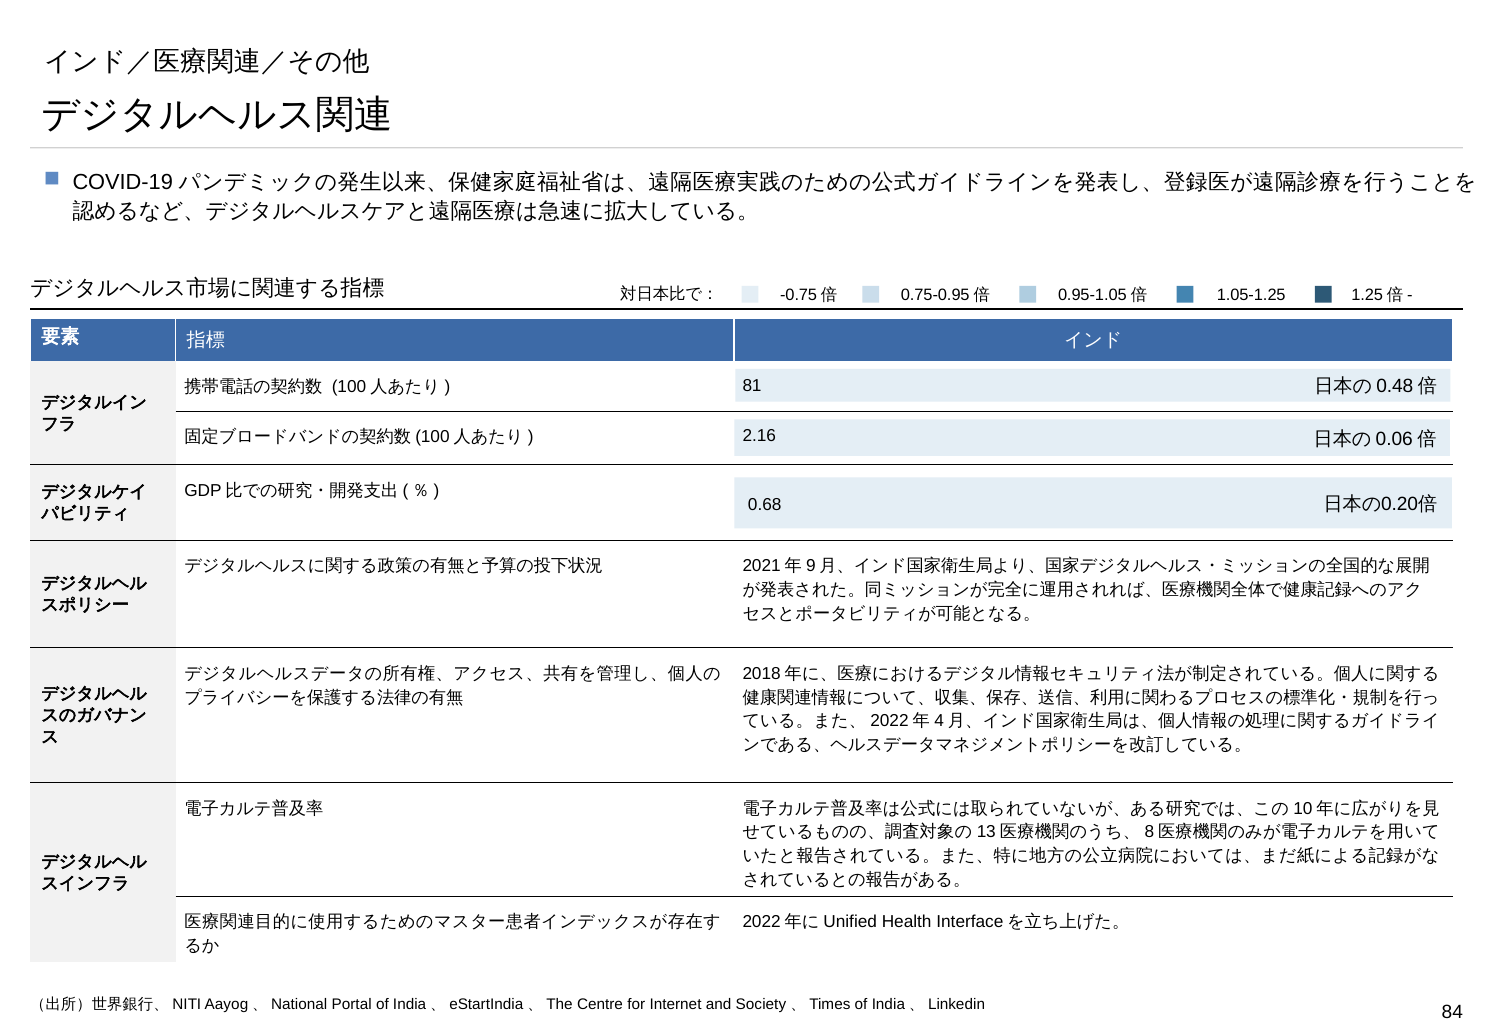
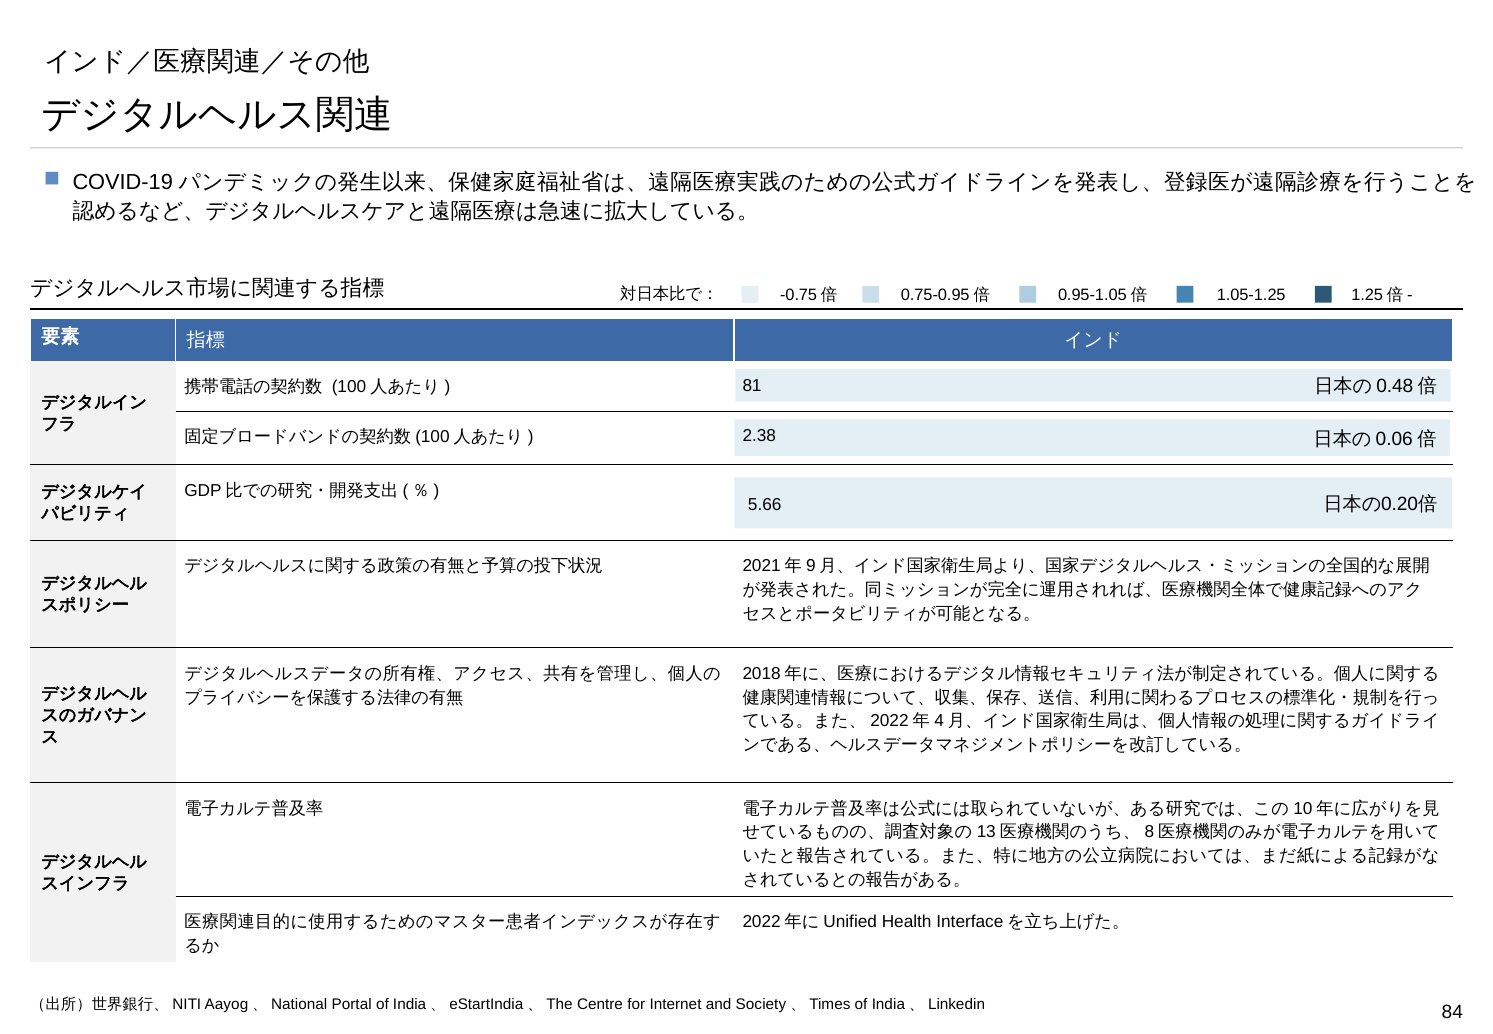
2.16: 2.16 -> 2.38 (759, 436)
0.68: 0.68 -> 5.66 (765, 505)
